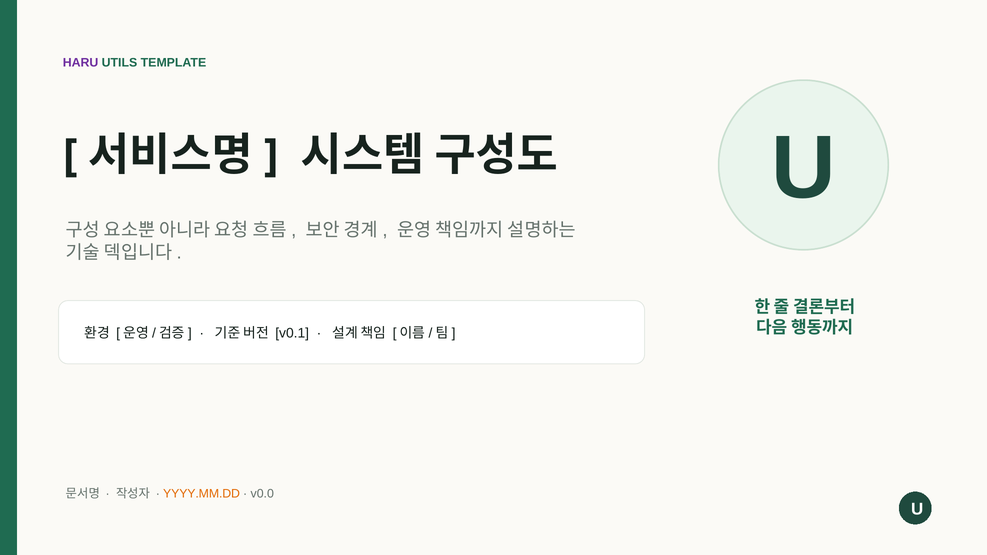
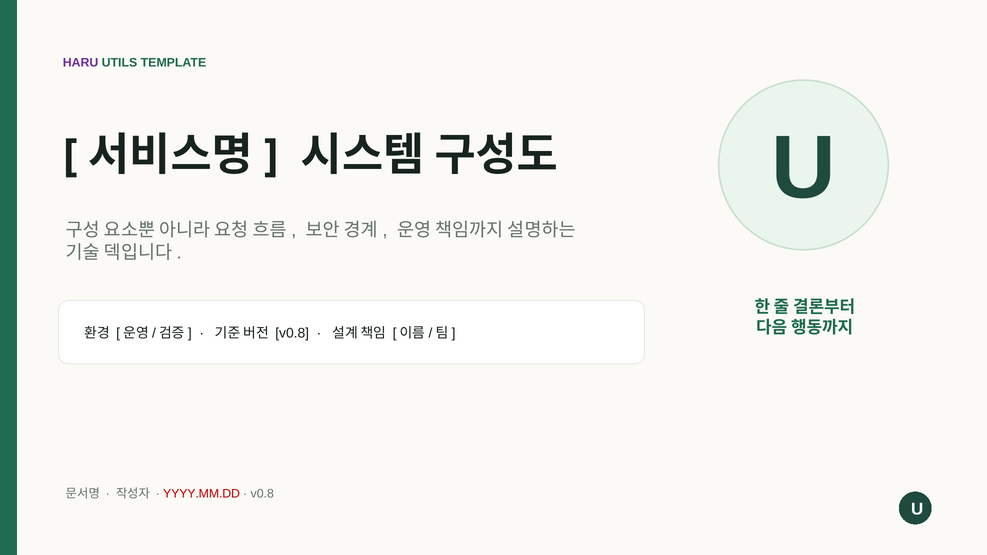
v0.1: v0.1 -> v0.8 (292, 333)
YYYY.MM.DD colour: orange -> red (202, 494)
v0.0: v0.0 -> v0.8 (262, 494)
